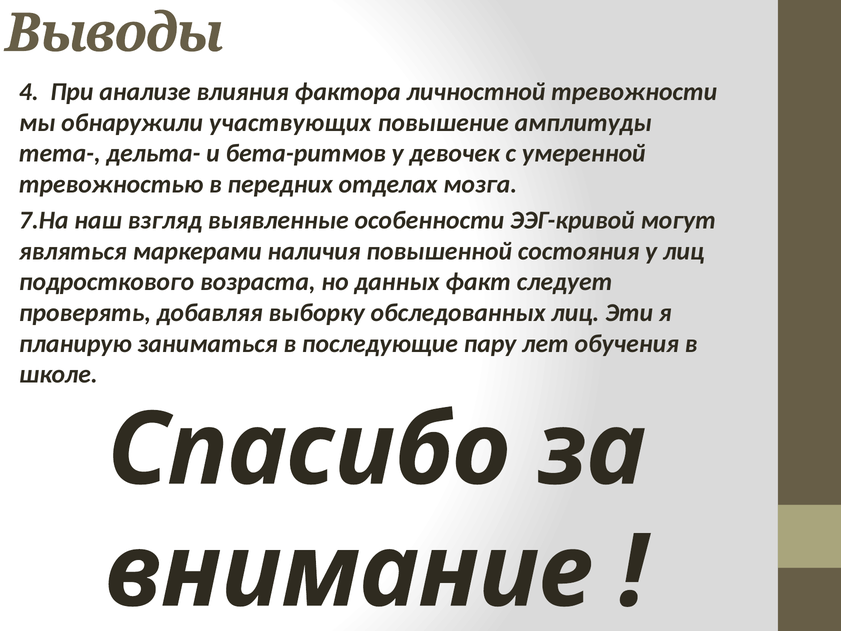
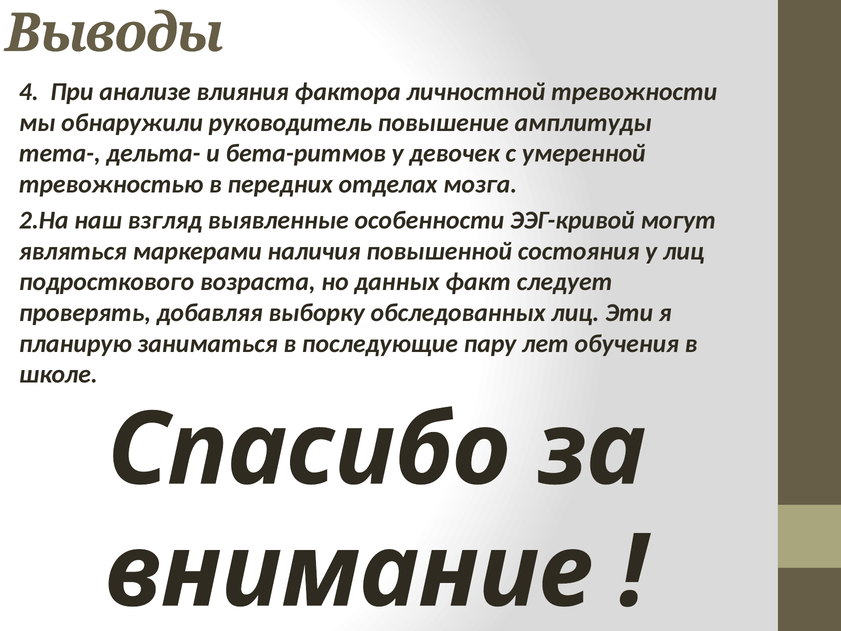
участвующих: участвующих -> руководитель (290, 123)
7.На: 7.На -> 2.На (44, 220)
